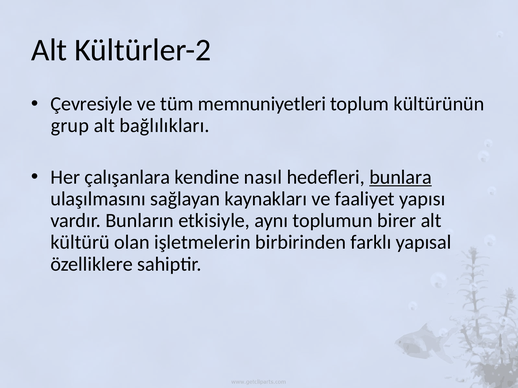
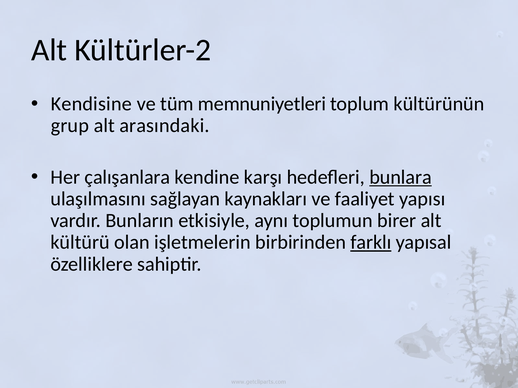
Çevresiyle: Çevresiyle -> Kendisine (91, 104)
bağlılıkları: bağlılıkları -> arasındaki (165, 126)
nasıl: nasıl -> karşı (263, 177)
farklı underline: none -> present (371, 243)
